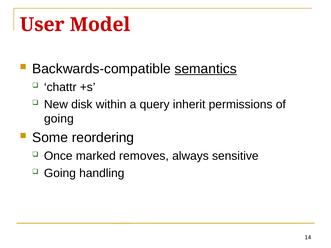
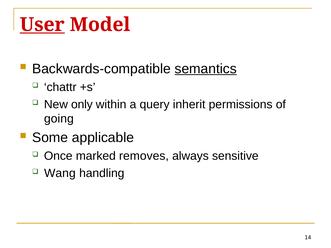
User underline: none -> present (42, 25)
disk: disk -> only (82, 104)
reordering: reordering -> applicable (103, 138)
Going: Going -> Wang (60, 173)
